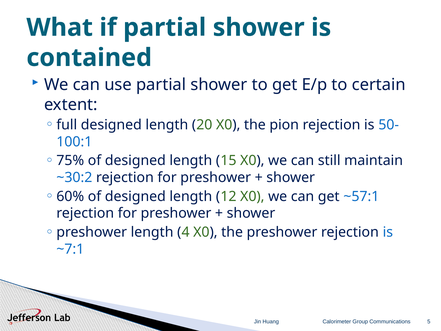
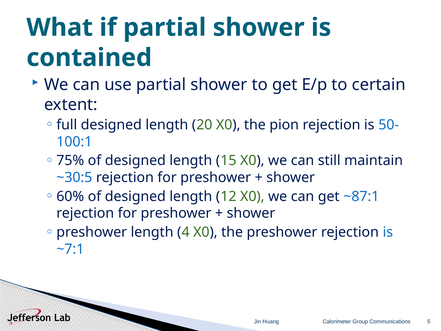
~30:2: ~30:2 -> ~30:5 (74, 177)
~57:1: ~57:1 -> ~87:1 (361, 196)
